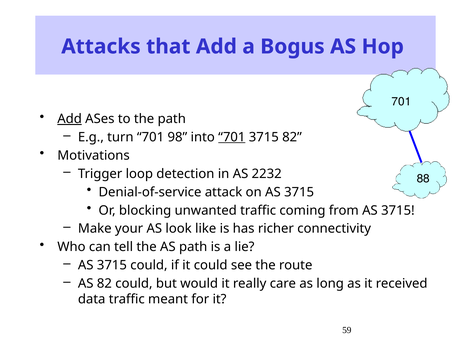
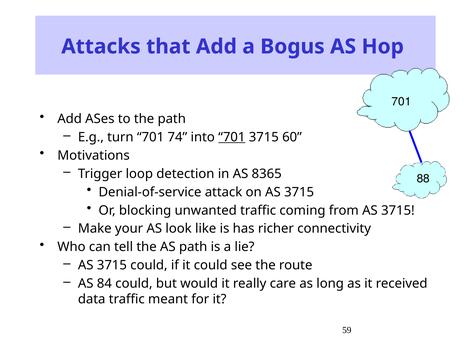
Add underline: present -> none (70, 119)
98: 98 -> 74 (177, 137)
3715 82: 82 -> 60 (292, 137)
2232: 2232 -> 8365 (267, 174)
AS 82: 82 -> 84 (104, 284)
